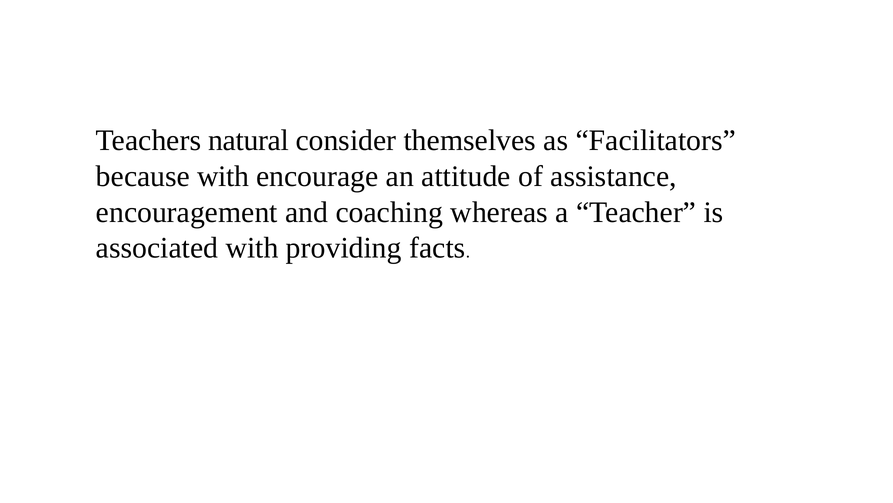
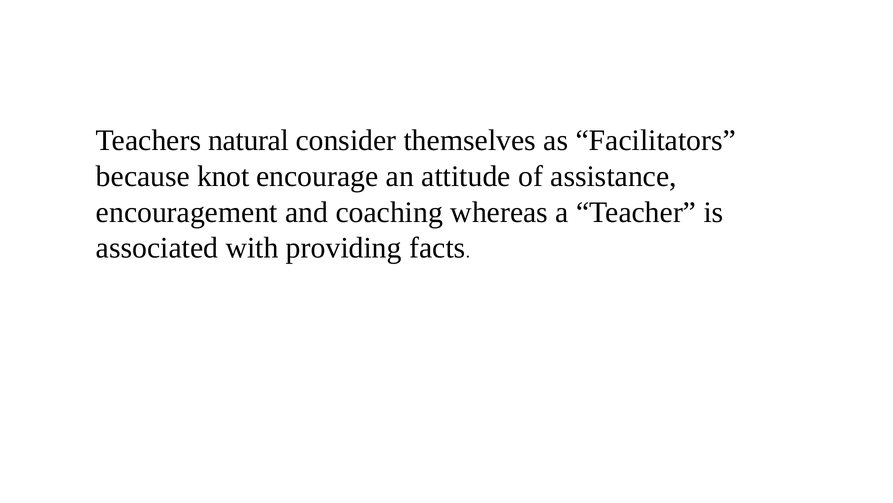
because with: with -> knot (223, 176)
